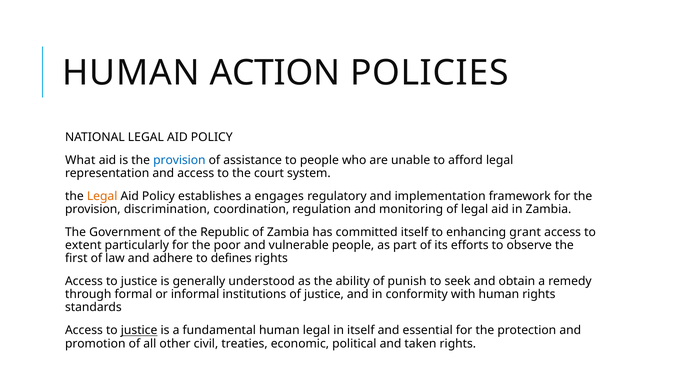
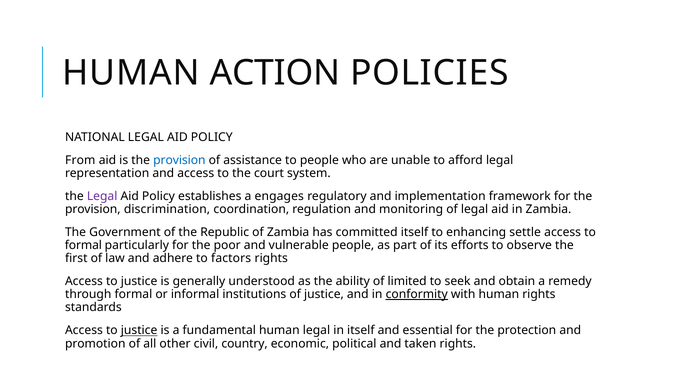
What: What -> From (80, 160)
Legal colour: orange -> purple (102, 196)
grant: grant -> settle (525, 232)
extent: extent -> formal (83, 245)
defines: defines -> factors (231, 258)
punish: punish -> limited (407, 281)
conformity underline: none -> present (417, 295)
treaties: treaties -> country (245, 344)
